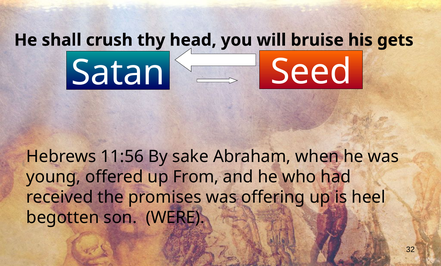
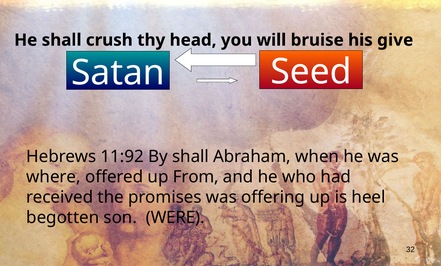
gets: gets -> give (395, 40)
11:56: 11:56 -> 11:92 (122, 156)
By sake: sake -> shall (191, 156)
young: young -> where (54, 177)
